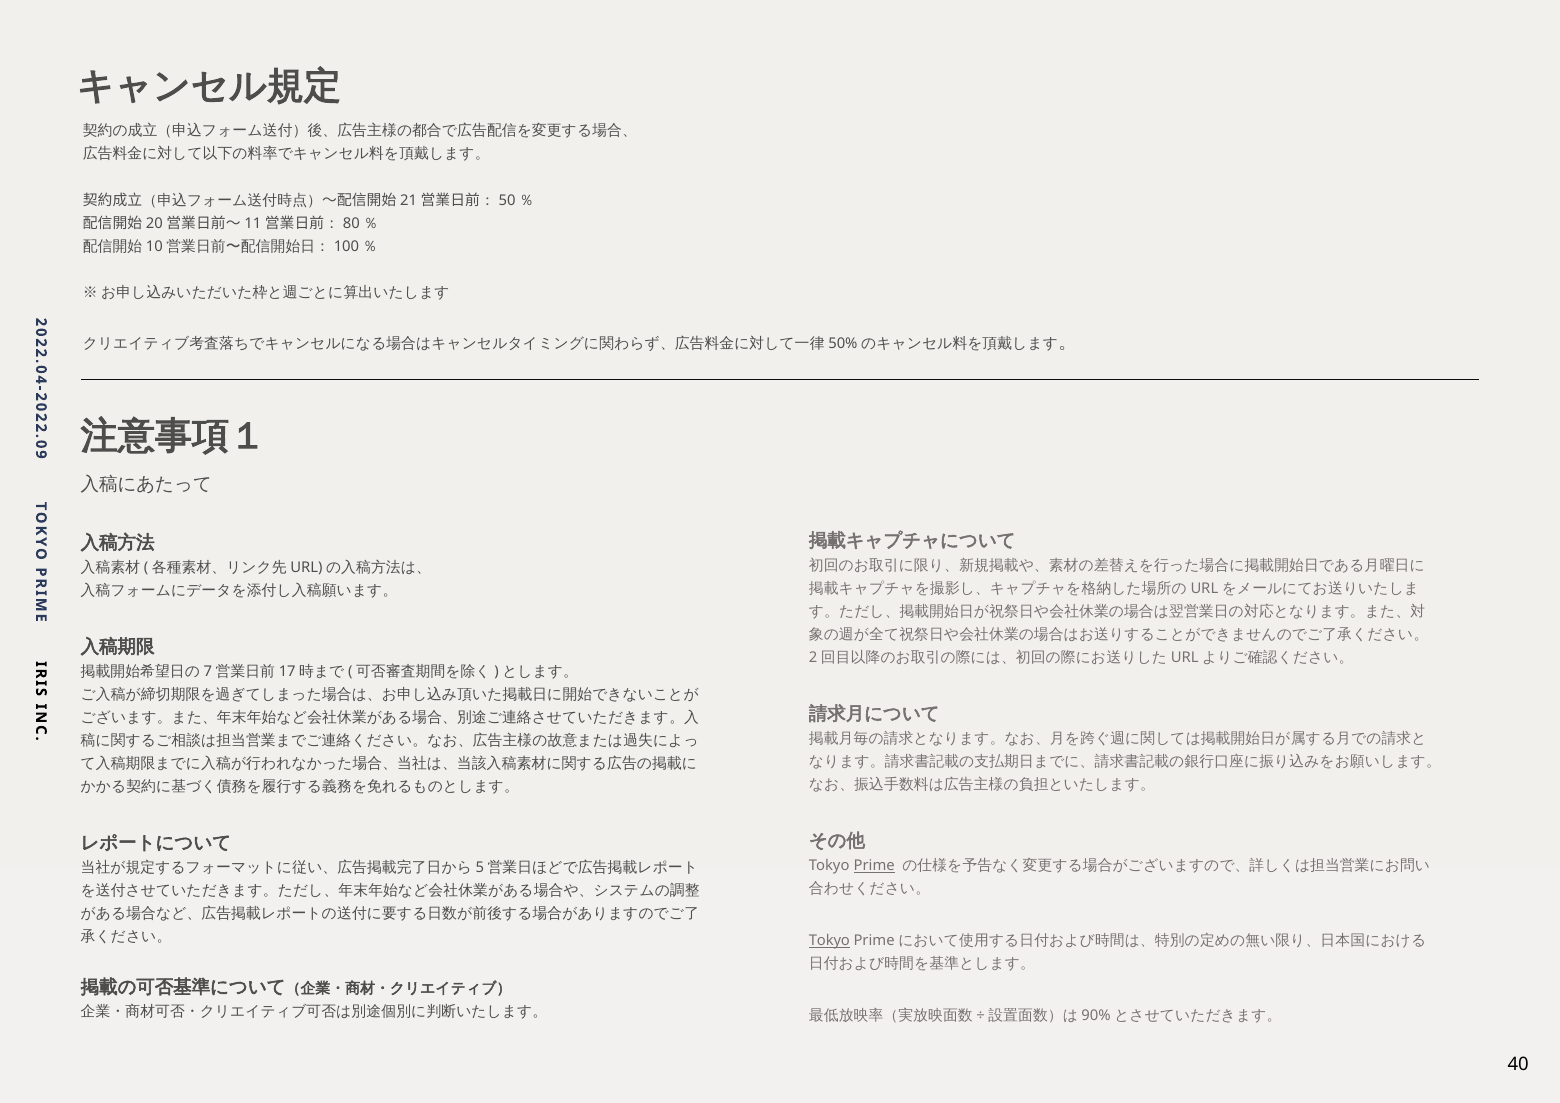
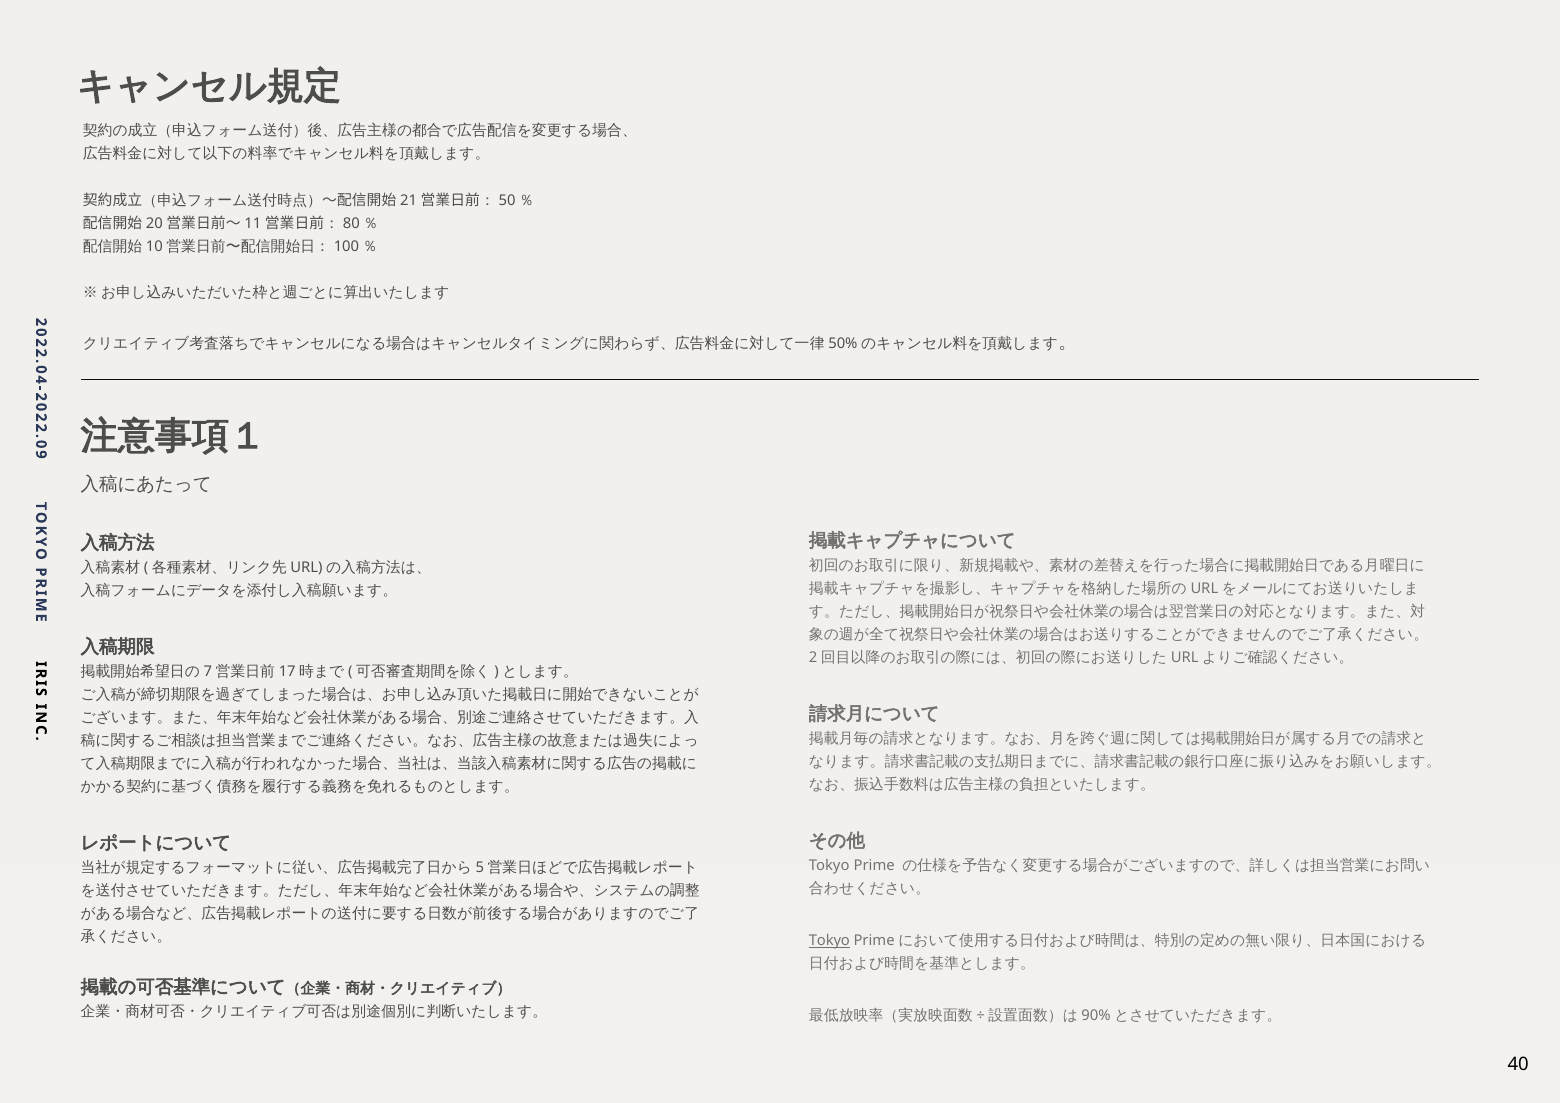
Prime underline: present -> none (874, 866)
